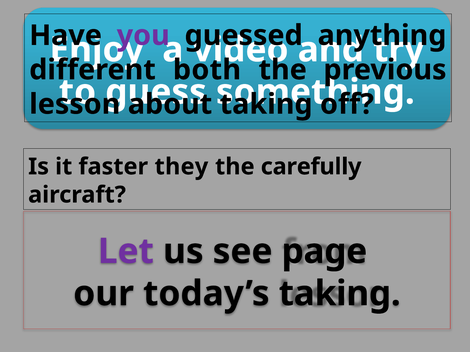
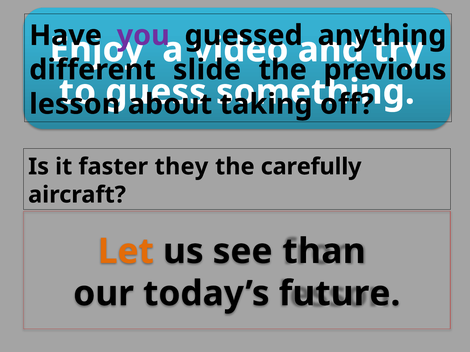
both: both -> slide (207, 70)
Let colour: purple -> orange (126, 252)
page: page -> than (324, 252)
today’s taking: taking -> future (340, 294)
